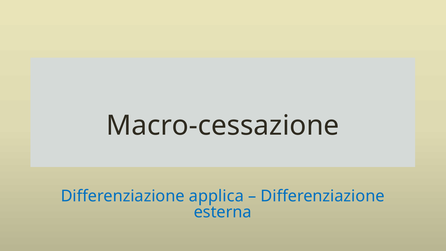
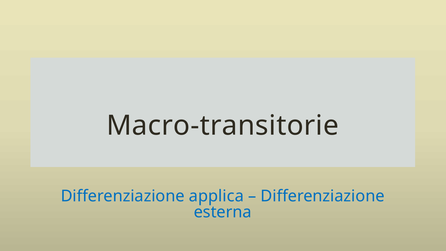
Macro-cessazione: Macro-cessazione -> Macro-transitorie (223, 125)
